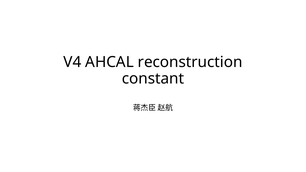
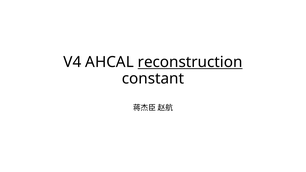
reconstruction underline: none -> present (190, 62)
